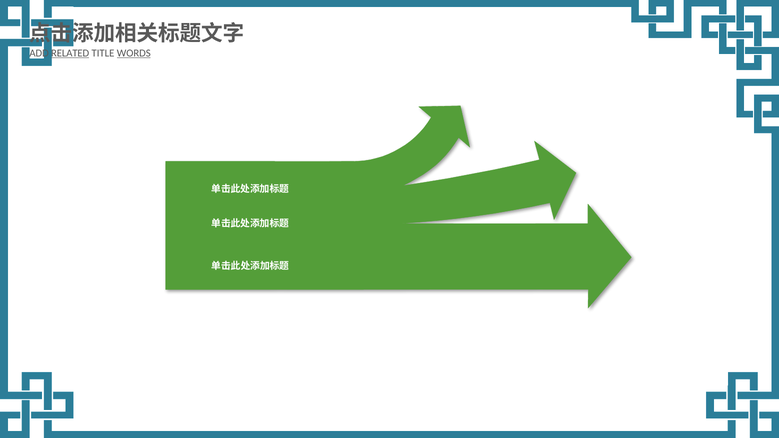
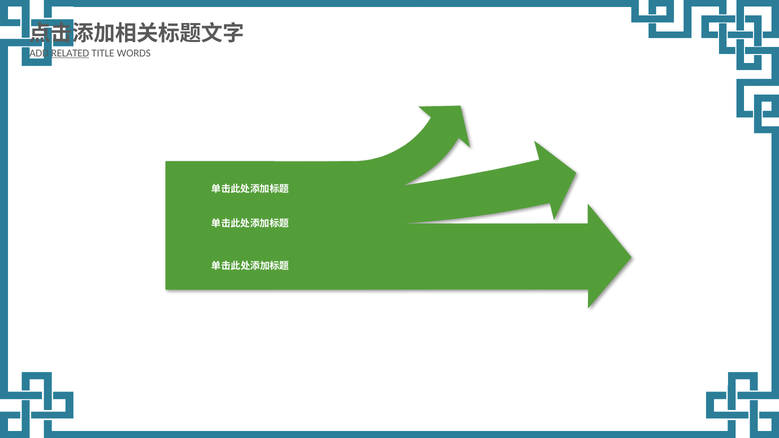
WORDS underline: present -> none (134, 53)
